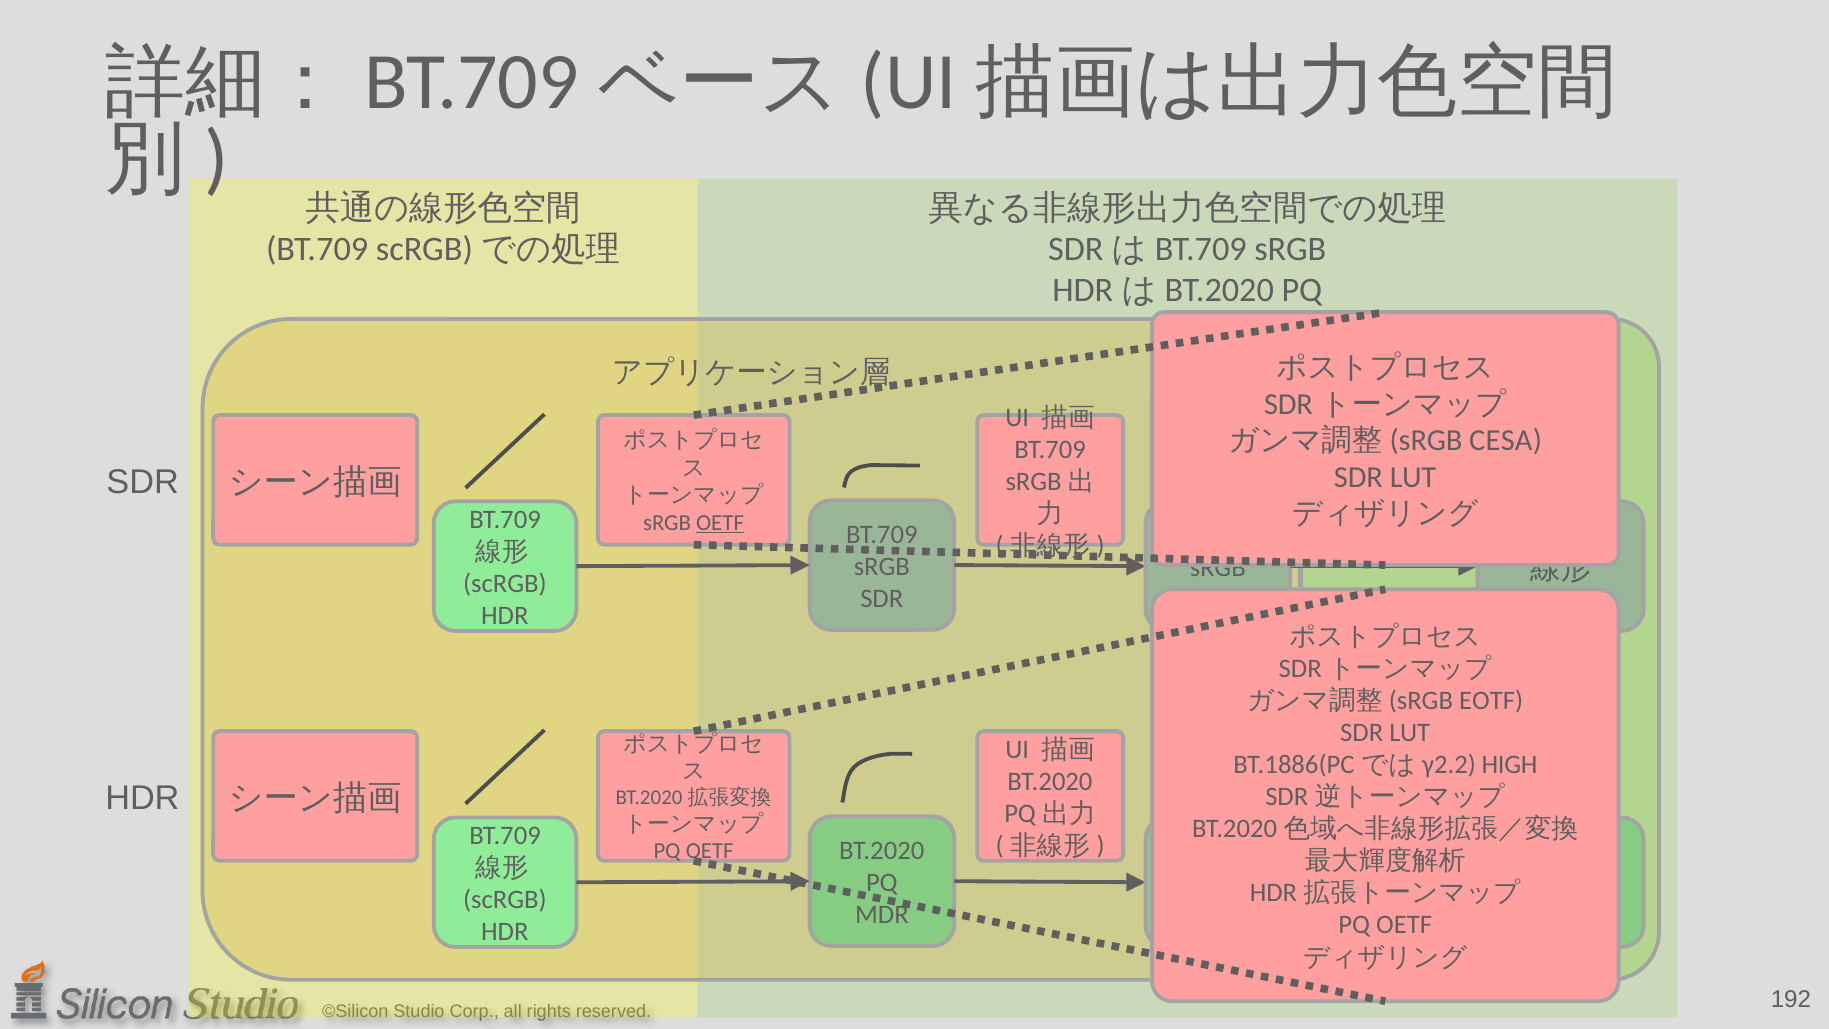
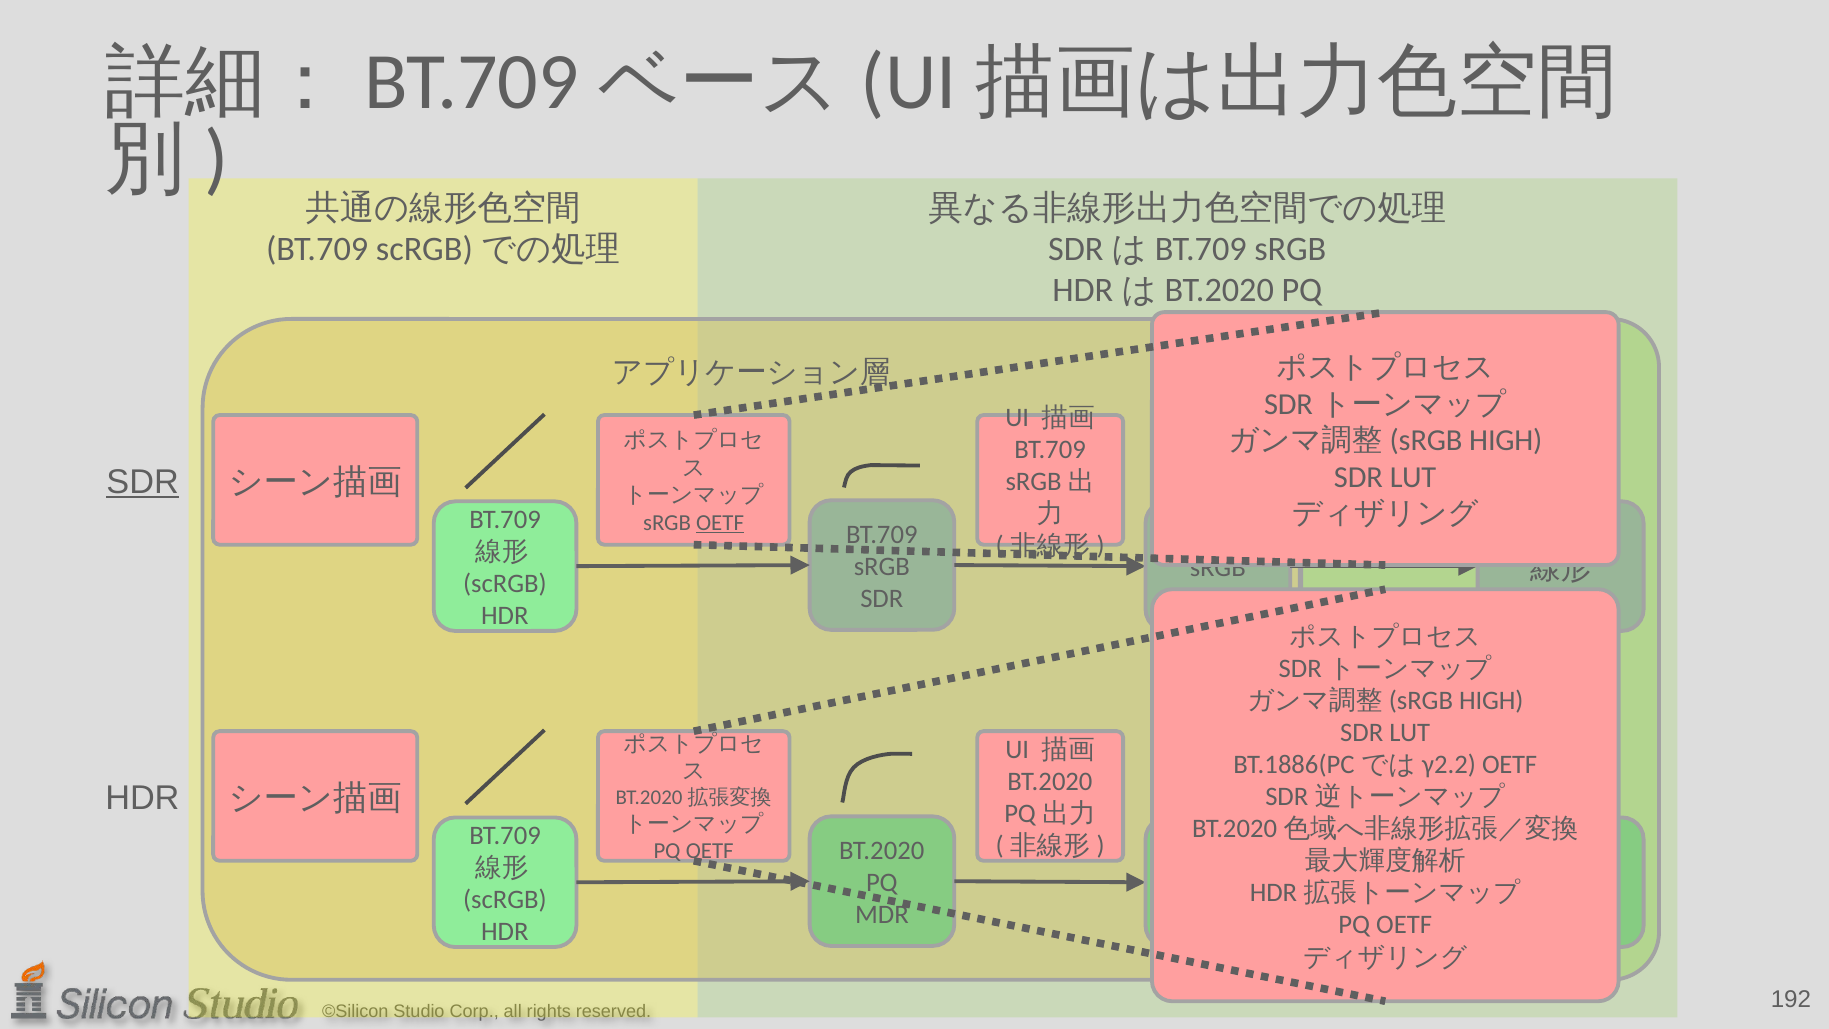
CESA: CESA -> HIGH (1506, 441)
SDR underline: none -> present (143, 482)
EOTF: EOTF -> HIGH (1491, 701)
HIGH: HIGH -> OETF (1510, 765)
